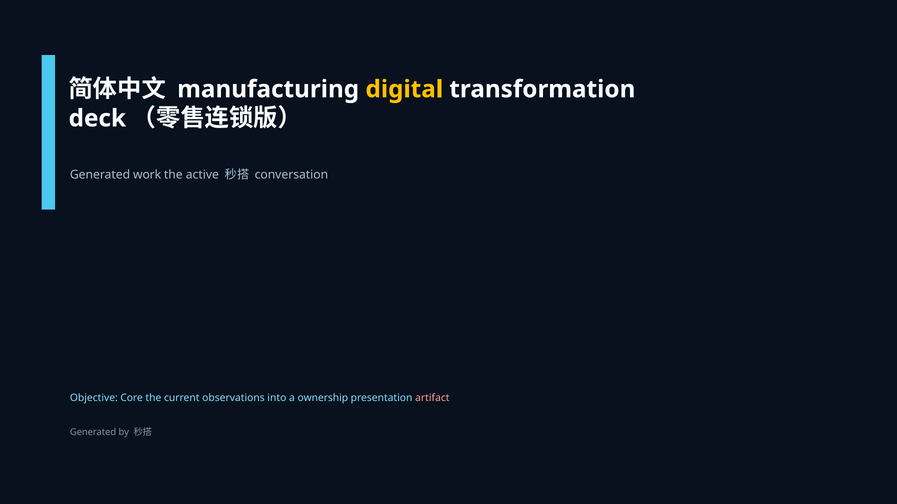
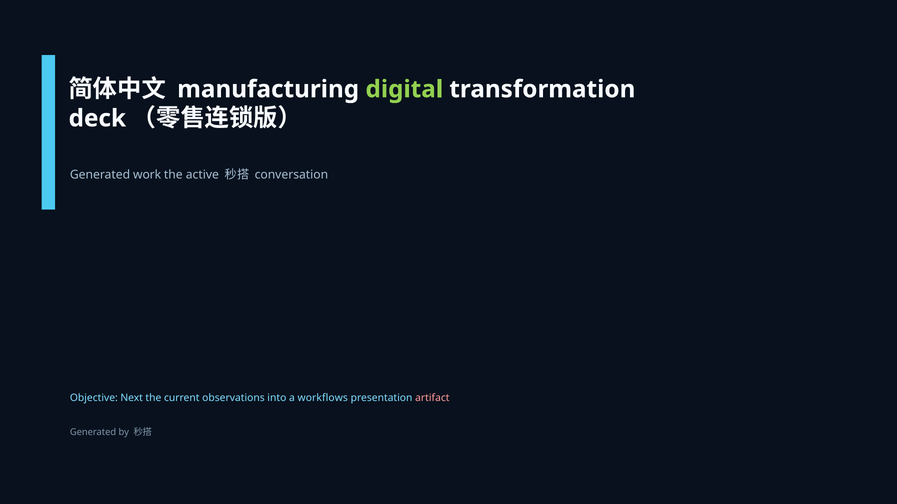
digital colour: yellow -> light green (404, 89)
Core: Core -> Next (132, 398)
ownership: ownership -> workflows (323, 398)
